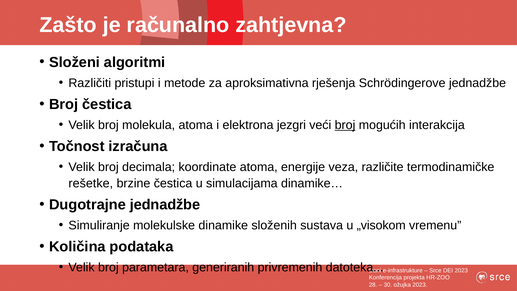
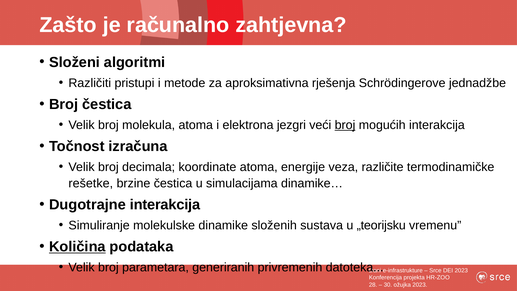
Dugotrajne jednadžbe: jednadžbe -> interakcija (165, 205)
„visokom: „visokom -> „teorijsku (381, 225)
Količina underline: none -> present (77, 247)
